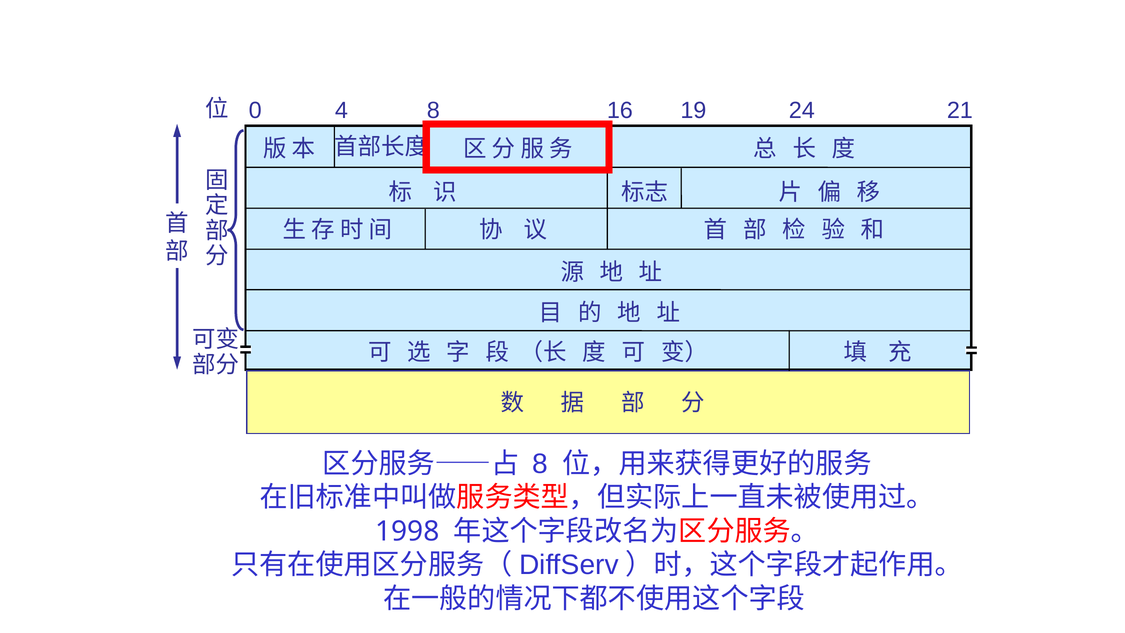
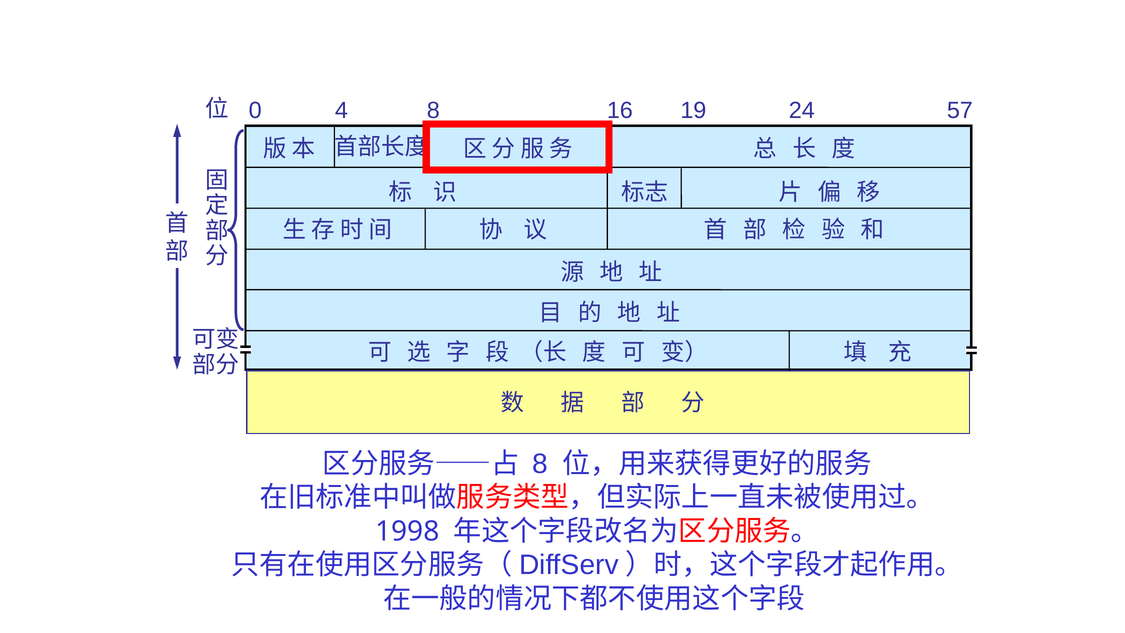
21: 21 -> 57 (960, 110)
